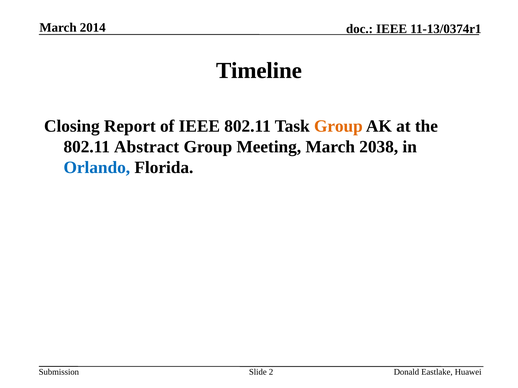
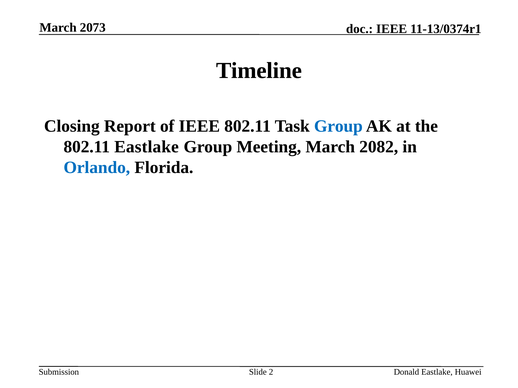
2014: 2014 -> 2073 (93, 27)
Group colour: orange -> blue (338, 126)
802.11 Abstract: Abstract -> Eastlake (147, 147)
2038: 2038 -> 2082 (379, 147)
